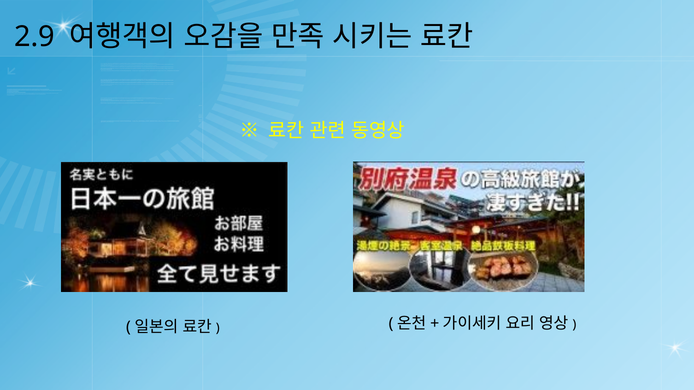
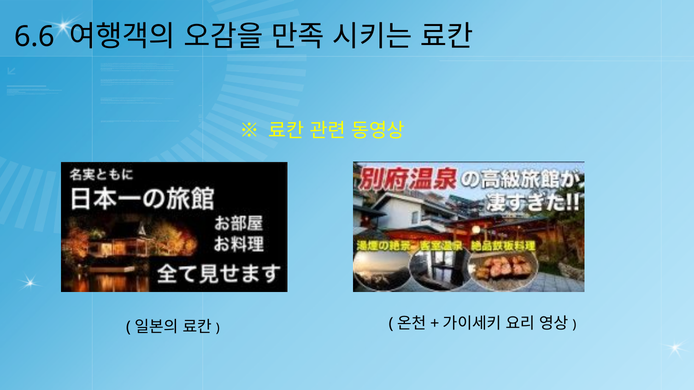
2.9: 2.9 -> 6.6 (34, 37)
